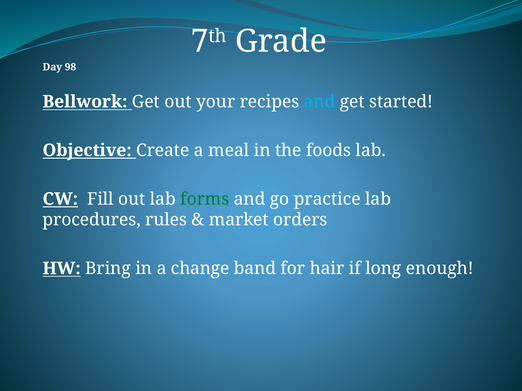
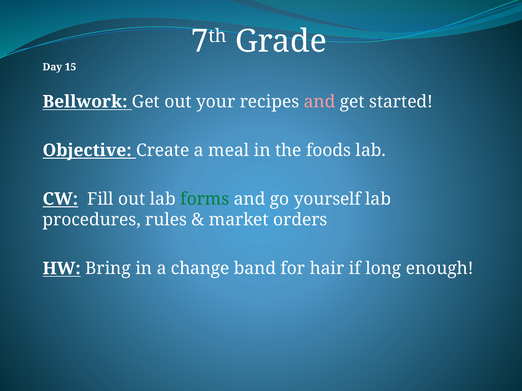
98: 98 -> 15 (70, 67)
and colour: light blue -> pink (320, 102)
practice: practice -> yourself (327, 199)
